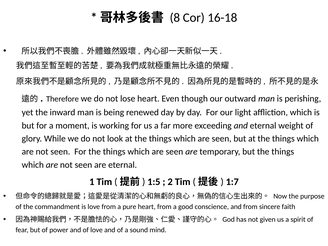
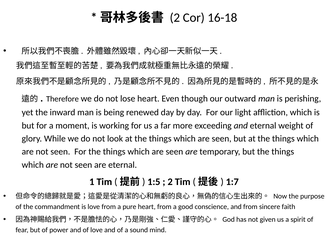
8: 8 -> 2 (175, 18)
